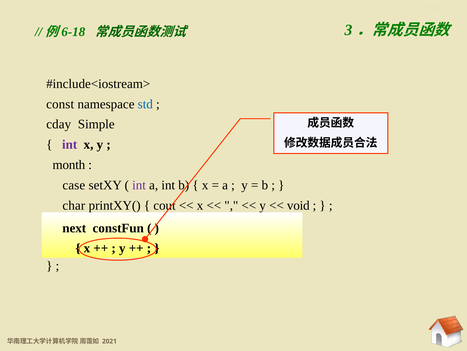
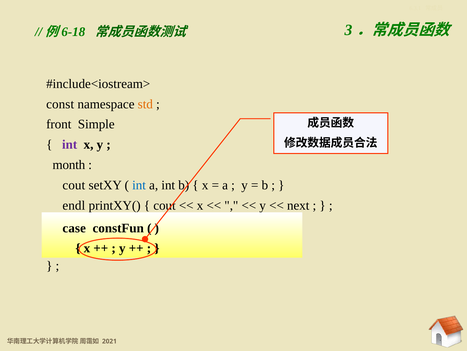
std colour: blue -> orange (145, 104)
cday: cday -> front (59, 124)
case: case -> cout (74, 185)
int colour: purple -> blue (139, 185)
char: char -> endl (74, 205)
void: void -> next (298, 205)
next: next -> case (74, 228)
